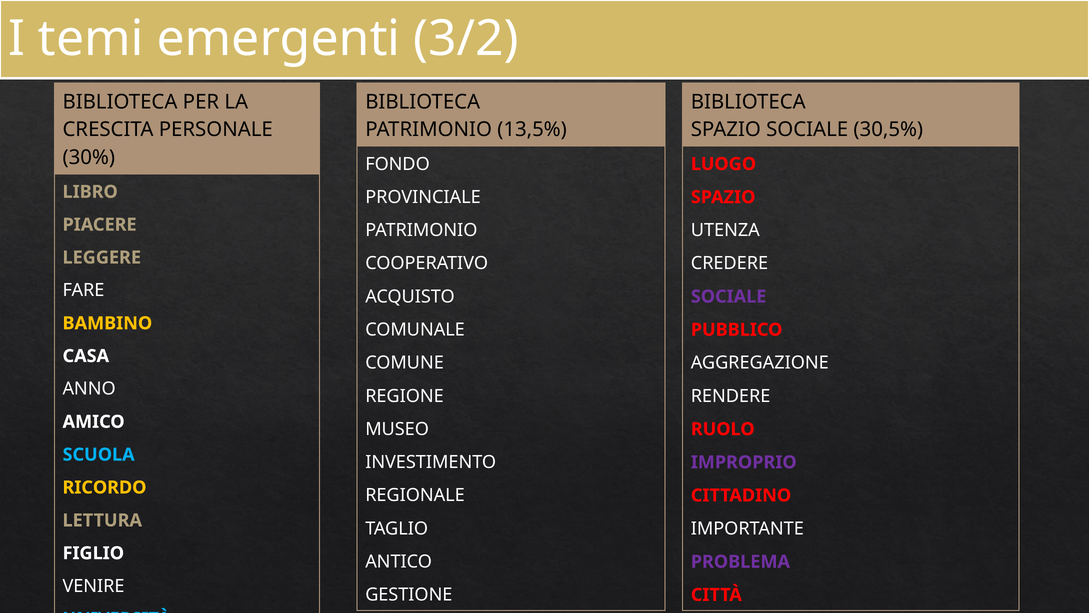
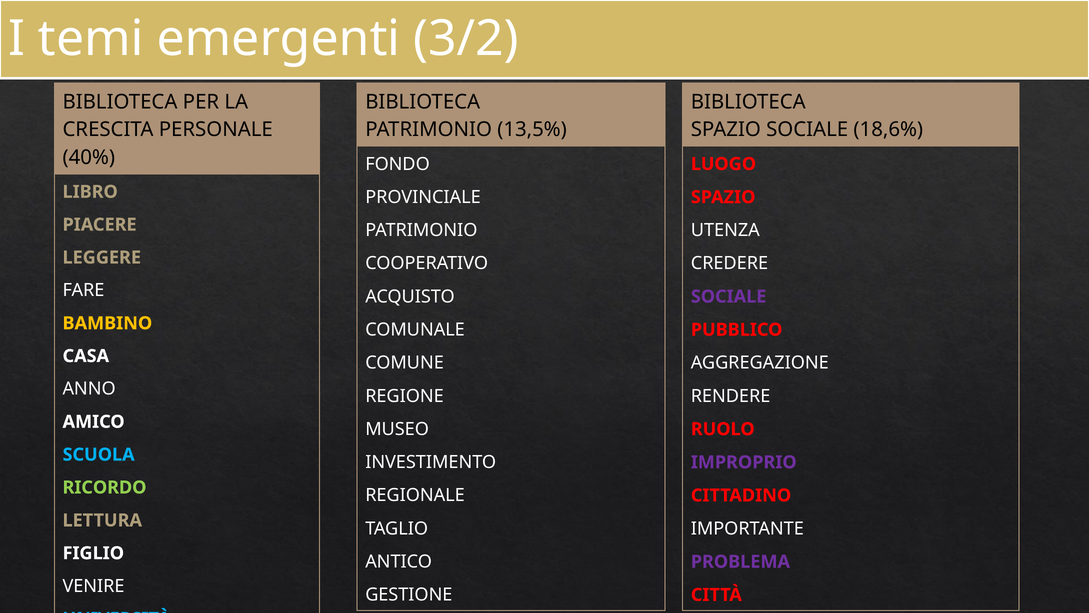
30,5%: 30,5% -> 18,6% (888, 130)
30%: 30% -> 40% (89, 157)
RICORDO colour: yellow -> light green (105, 487)
